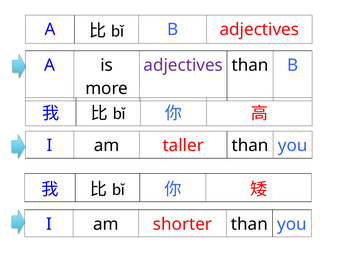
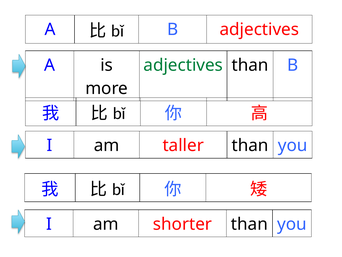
adjectives colour: purple -> green (183, 65)
